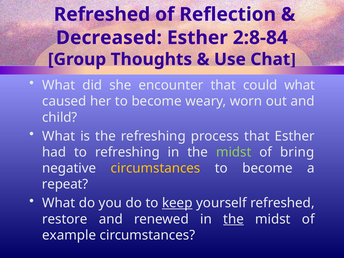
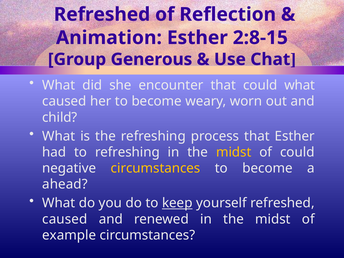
Decreased: Decreased -> Animation (109, 38)
2:8-84: 2:8-84 -> 2:8-15 (260, 38)
Thoughts: Thoughts -> Generous (151, 59)
midst colour: light green -> yellow (234, 152)
of bring: bring -> could (297, 152)
repeat: repeat -> ahead (65, 184)
restore: restore -> caused (65, 219)
the underline: present -> none (234, 219)
